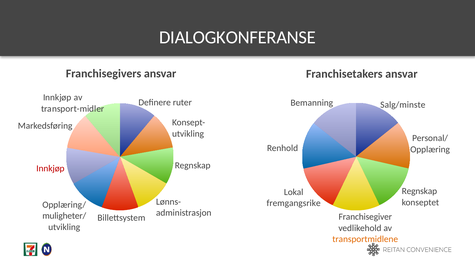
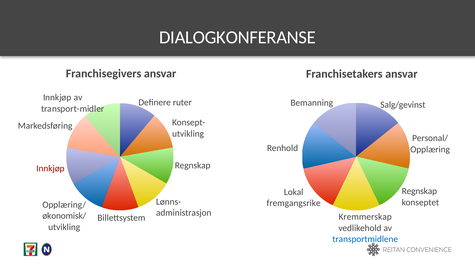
Salg/minste: Salg/minste -> Salg/gevinst (403, 105)
muligheter/: muligheter/ -> økonomisk/ (64, 216)
Franchisegiver: Franchisegiver -> Kremmerskap (365, 217)
transportmidlene colour: orange -> blue (365, 239)
